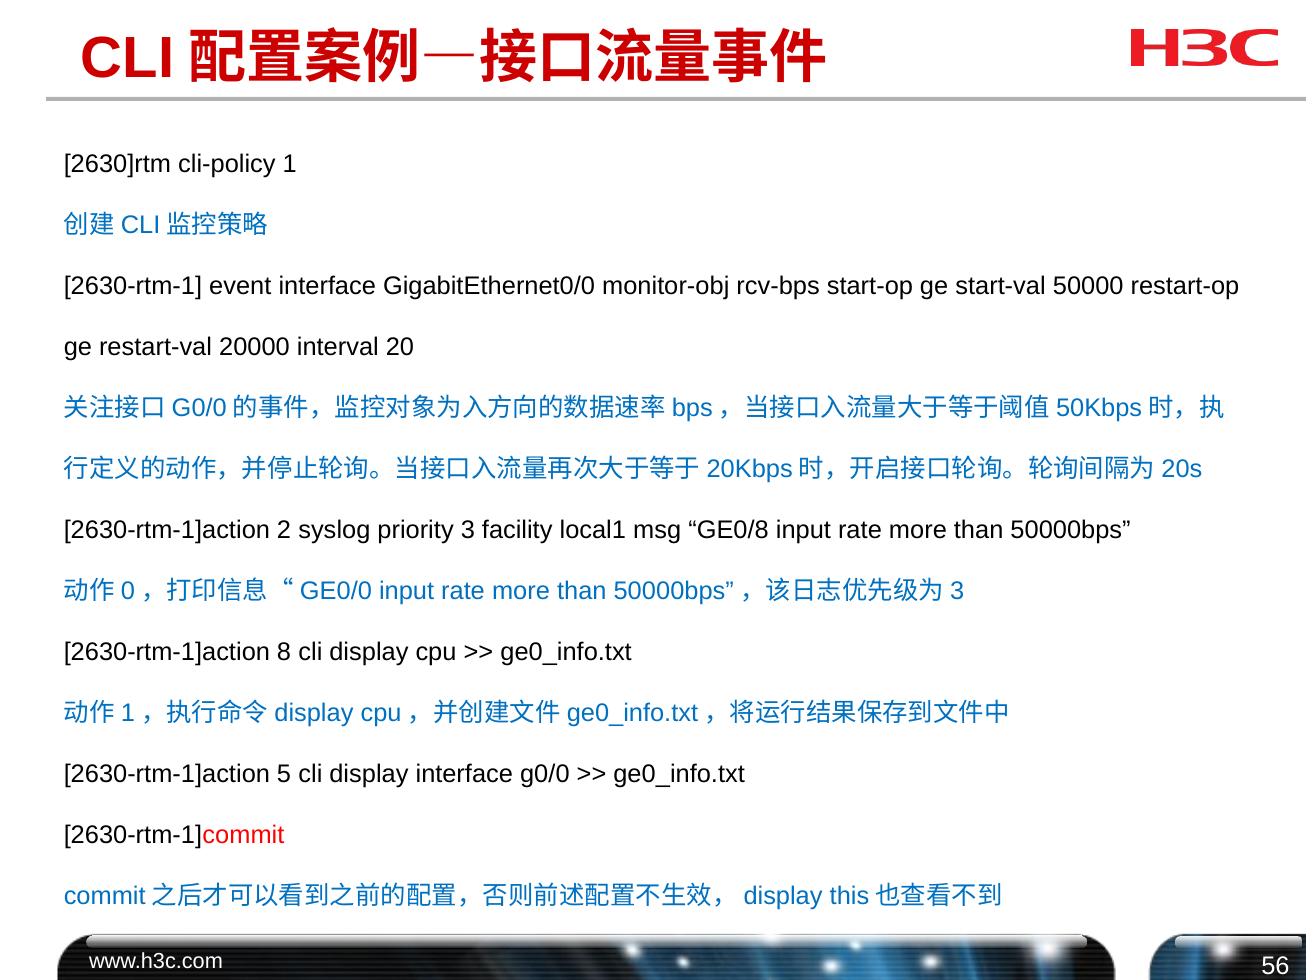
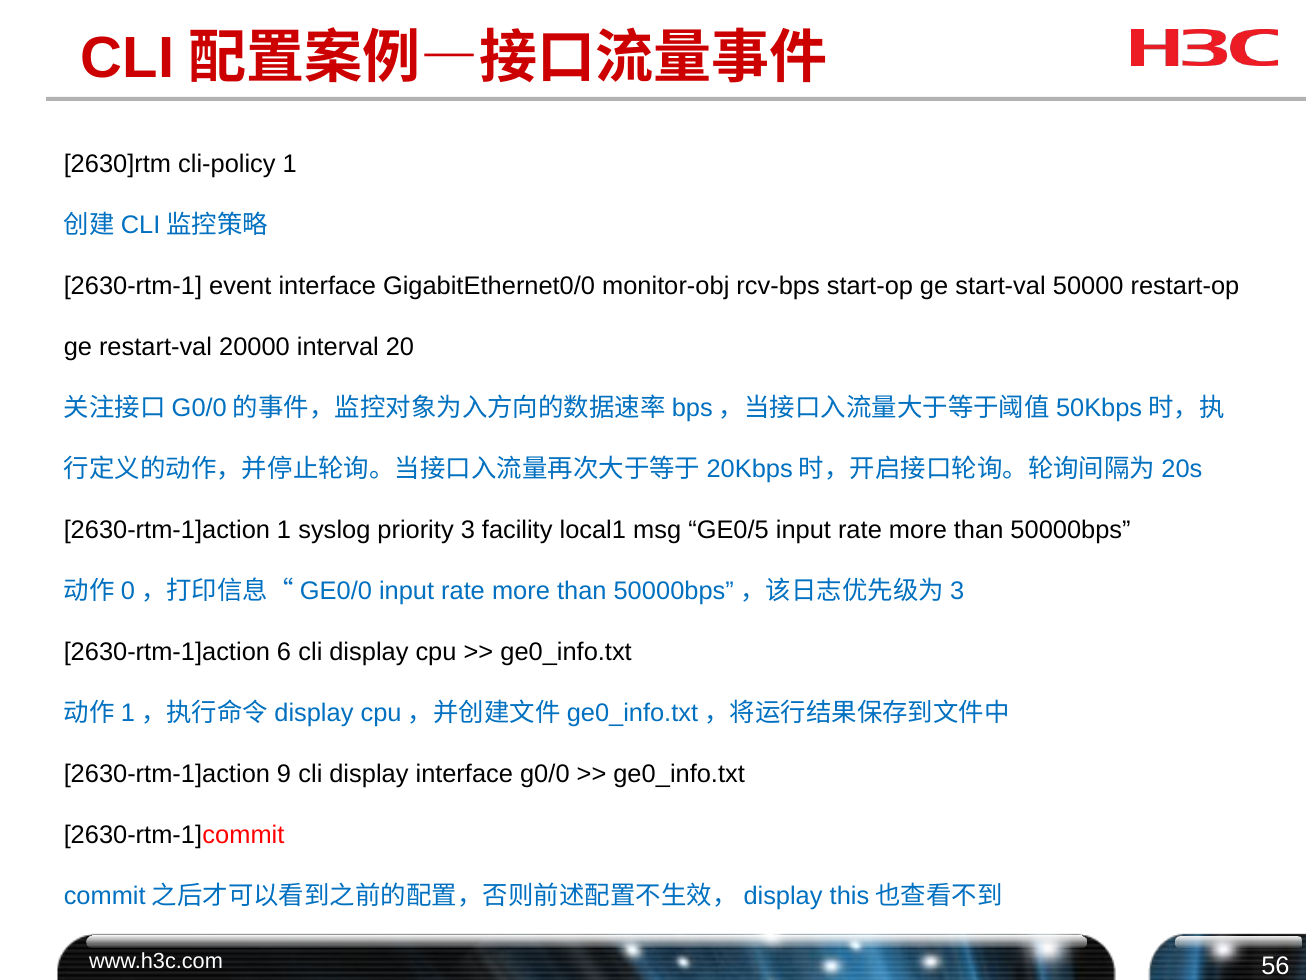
2630-rtm-1]action 2: 2 -> 1 (284, 529)
GE0/8: GE0/8 -> GE0/5 (729, 529)
8: 8 -> 6 (284, 651)
5: 5 -> 9 (284, 773)
